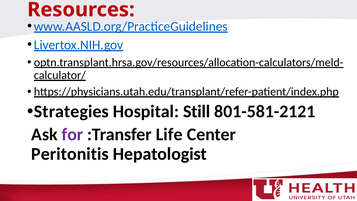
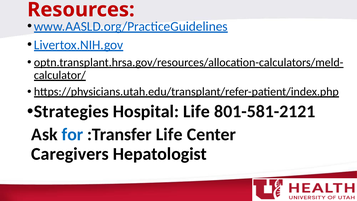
Hospital Still: Still -> Life (196, 111)
for colour: purple -> blue (72, 134)
Peritonitis: Peritonitis -> Caregivers (70, 154)
